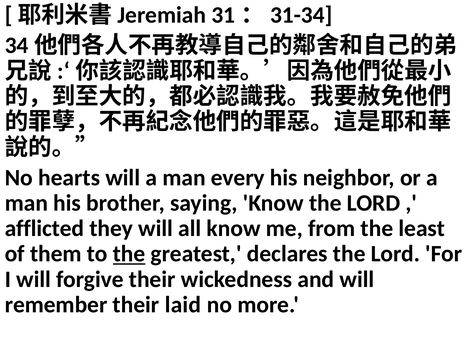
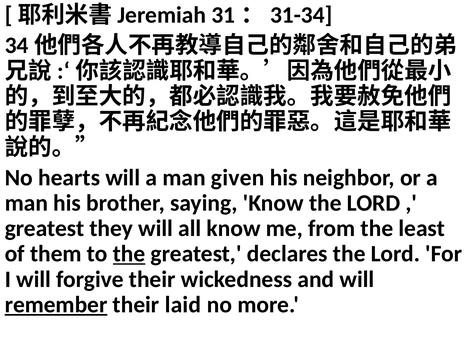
every: every -> given (238, 177)
afflicted: afflicted -> greatest (44, 228)
remember underline: none -> present (56, 304)
